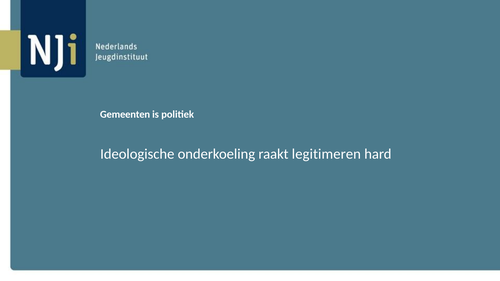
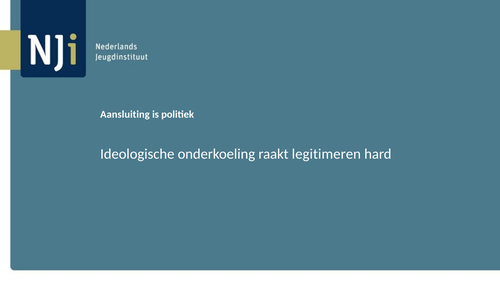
Gemeenten: Gemeenten -> Aansluiting (125, 114)
